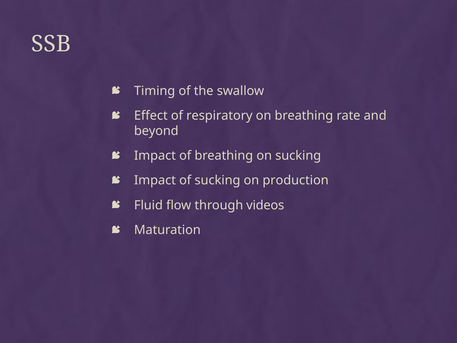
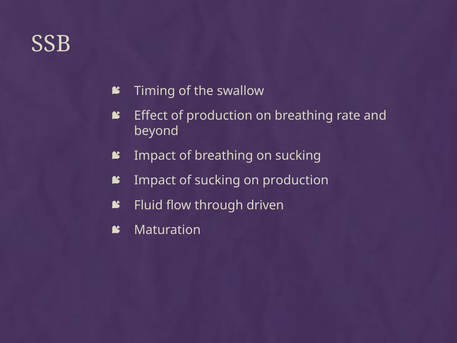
of respiratory: respiratory -> production (219, 116)
videos: videos -> driven (265, 205)
